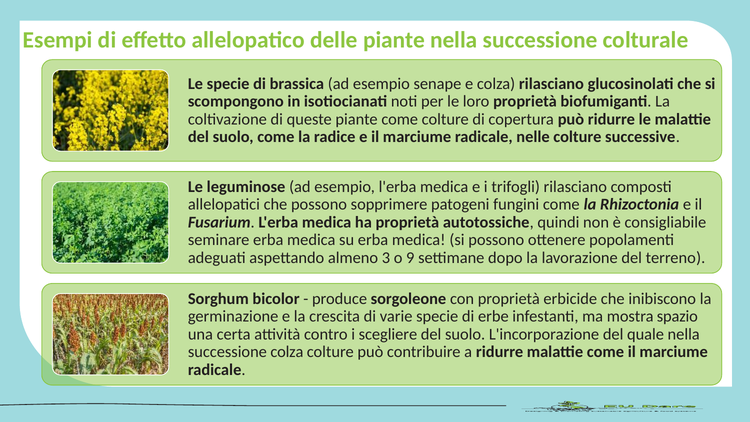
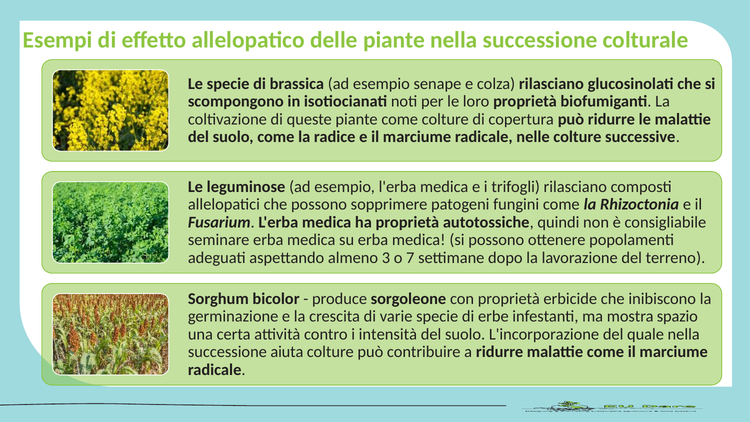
9: 9 -> 7 (410, 258)
scegliere: scegliere -> intensità (388, 334)
successione colza: colza -> aiuta (287, 352)
